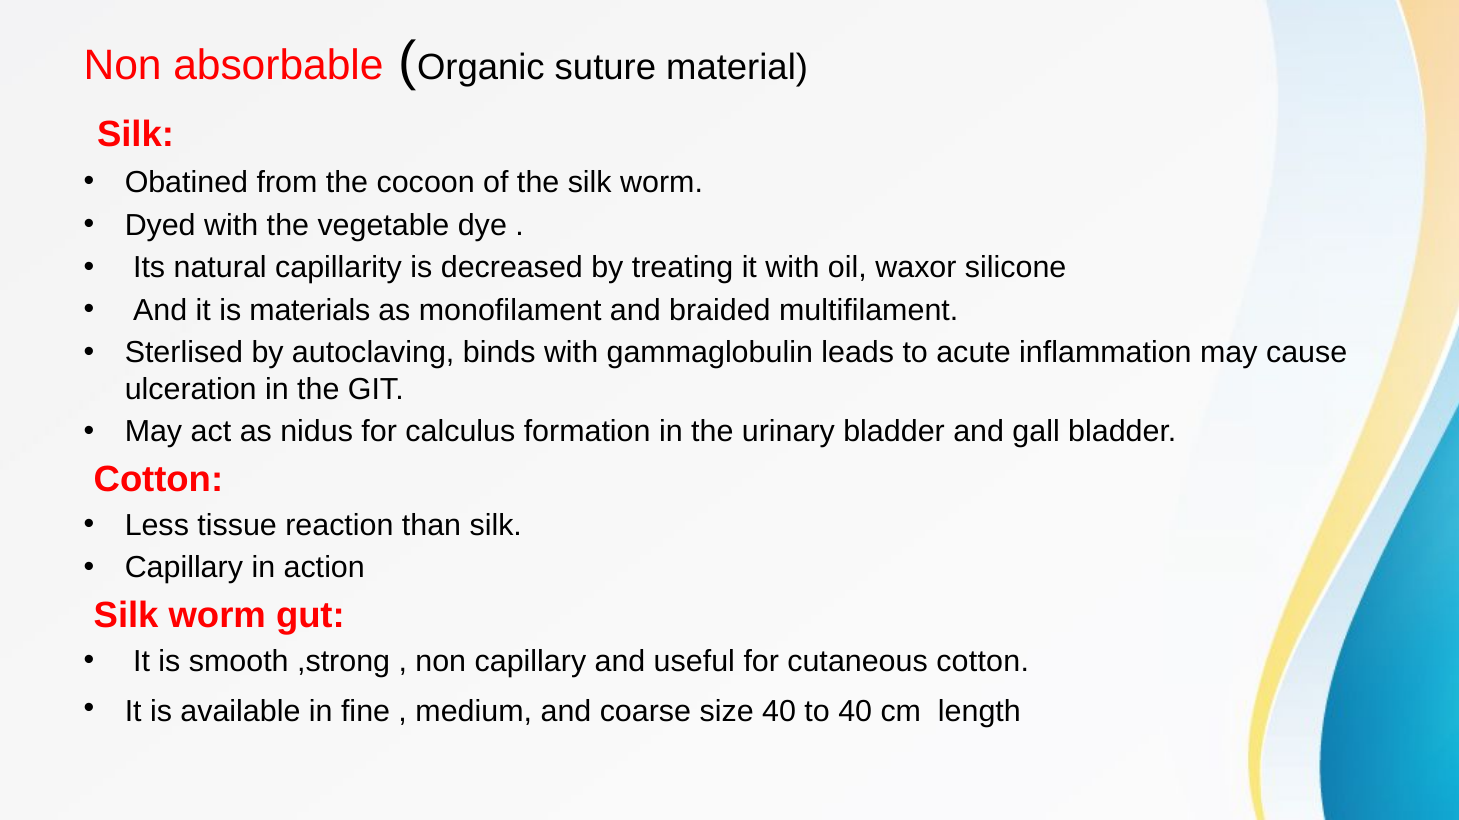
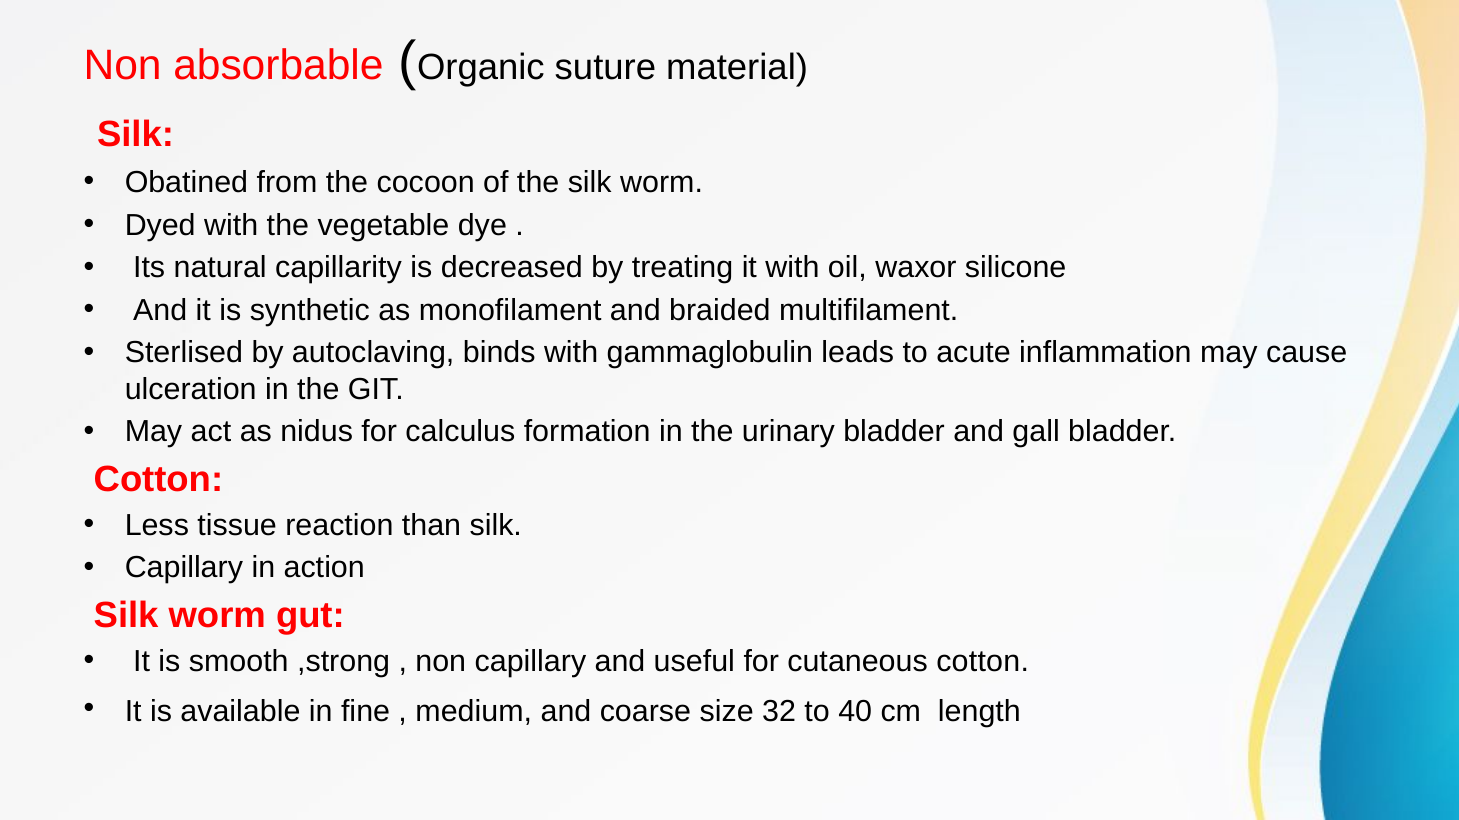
materials: materials -> synthetic (310, 311)
size 40: 40 -> 32 (779, 712)
